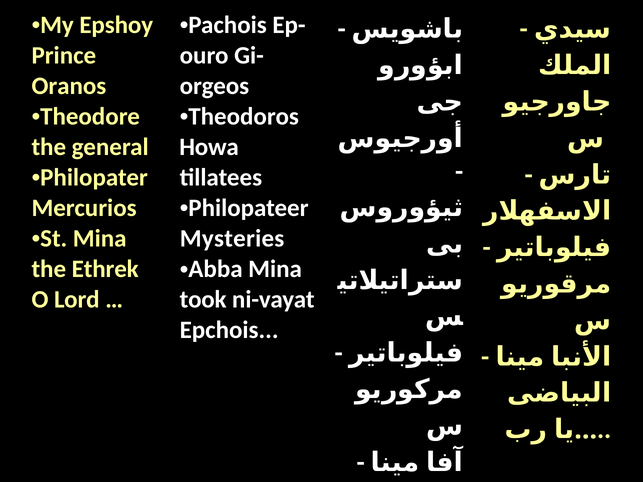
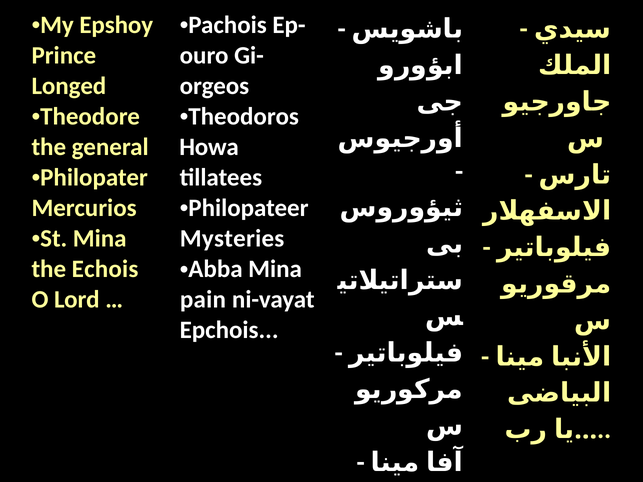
Oranos: Oranos -> Longed (69, 86)
Ethrek: Ethrek -> Echois (105, 269)
took: took -> pain (203, 300)
